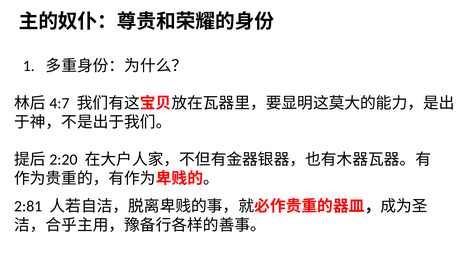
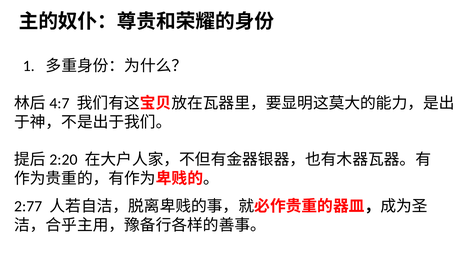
2:81: 2:81 -> 2:77 (28, 206)
